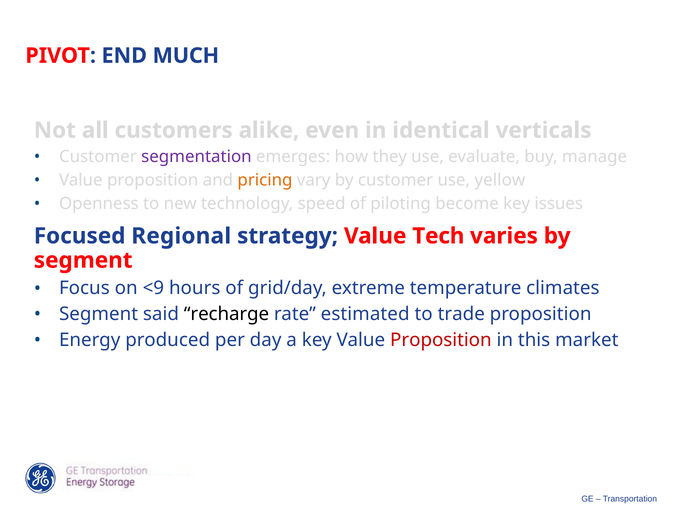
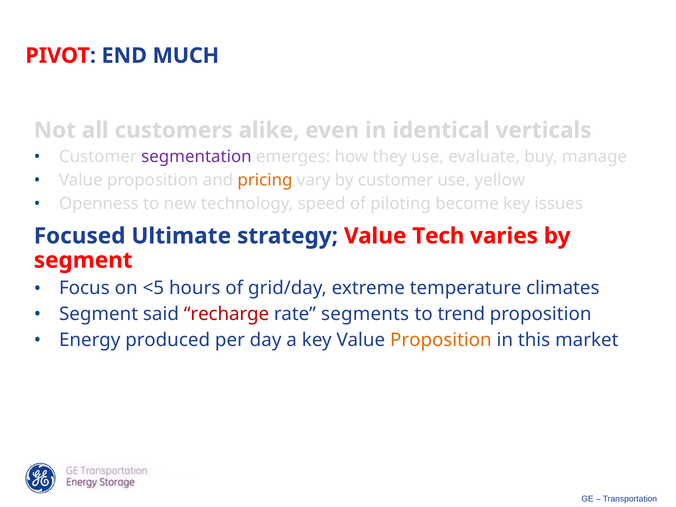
Regional: Regional -> Ultimate (181, 236)
<9: <9 -> <5 (153, 288)
recharge colour: black -> red (227, 314)
estimated: estimated -> segments (365, 314)
trade: trade -> trend (461, 314)
Proposition colour: red -> orange (441, 340)
